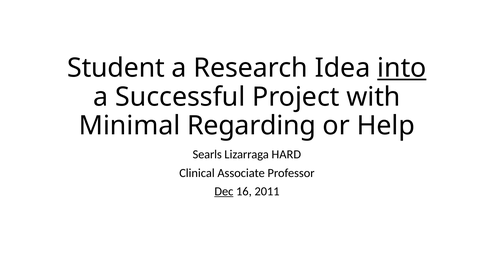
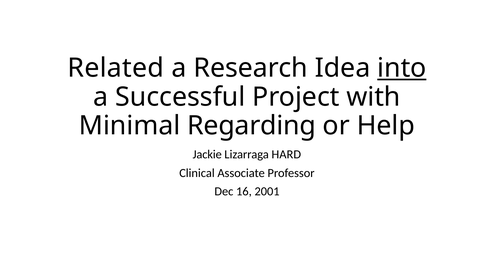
Student: Student -> Related (116, 68)
Searls: Searls -> Jackie (207, 154)
Dec underline: present -> none (224, 191)
2011: 2011 -> 2001 (267, 191)
